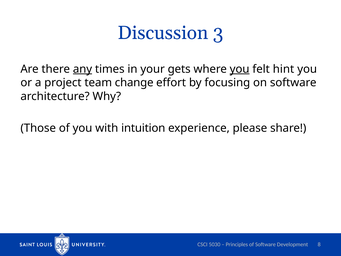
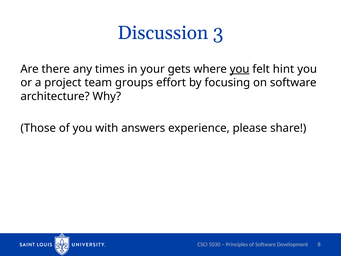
any underline: present -> none (82, 69)
change: change -> groups (134, 83)
intuition: intuition -> answers (143, 128)
